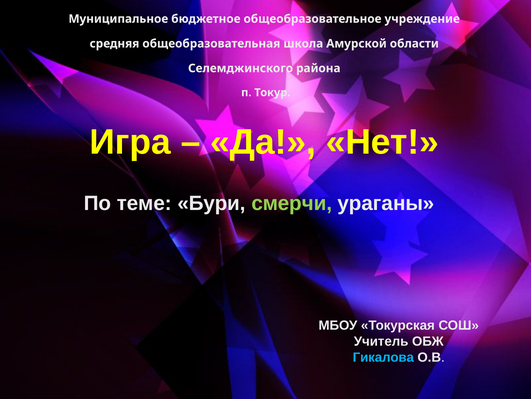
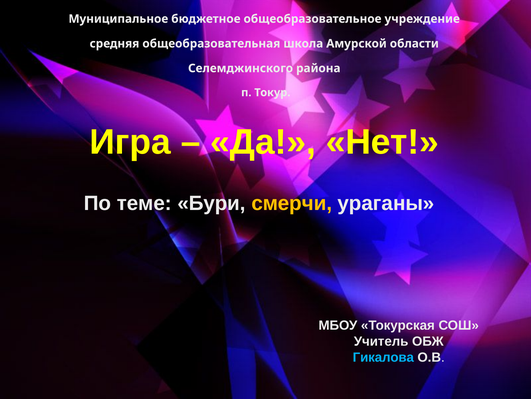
смерчи colour: light green -> yellow (292, 203)
